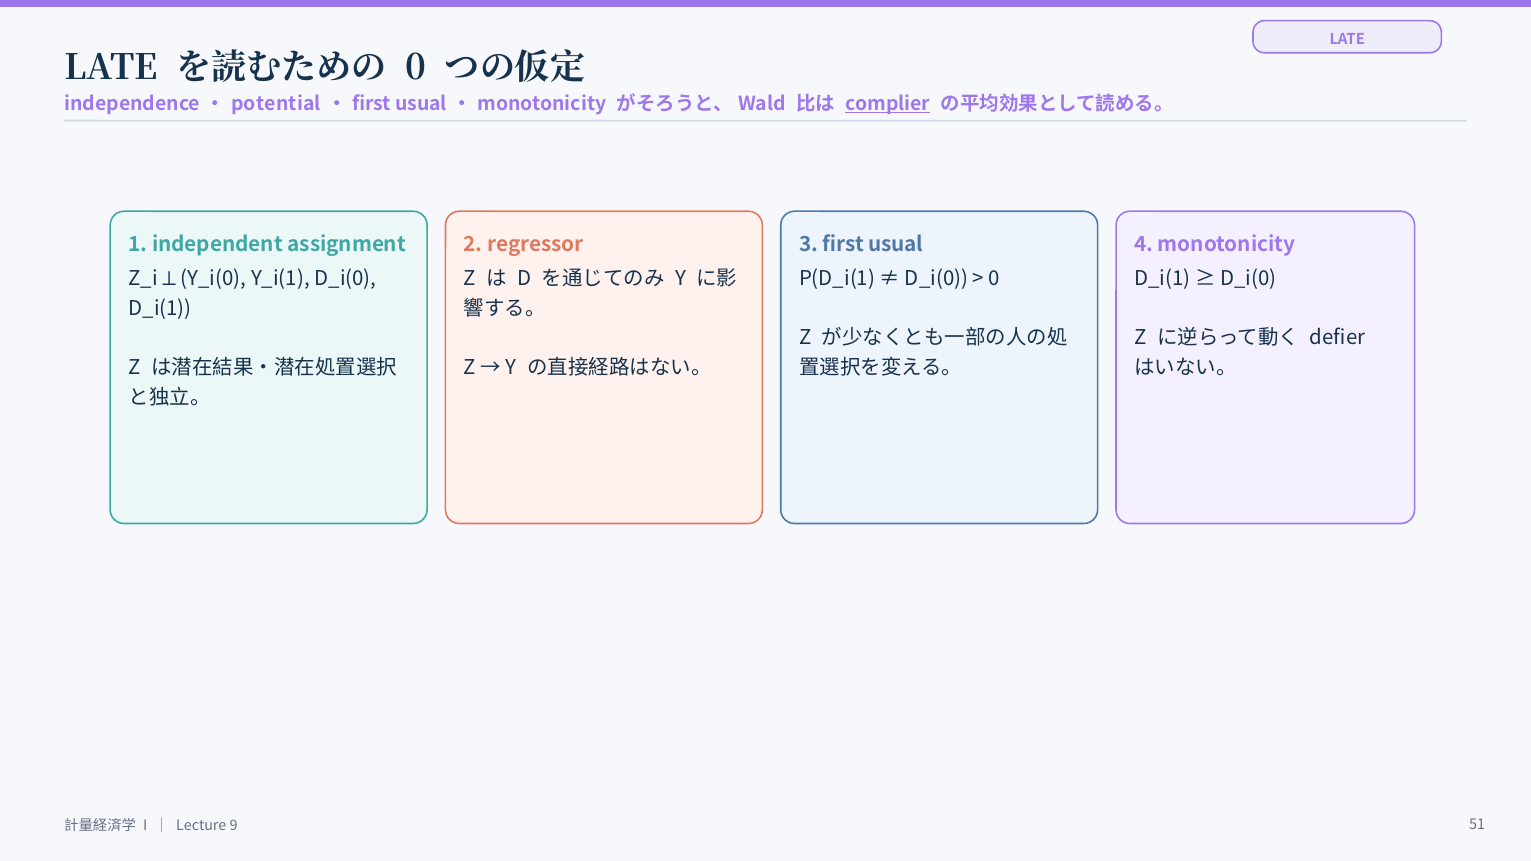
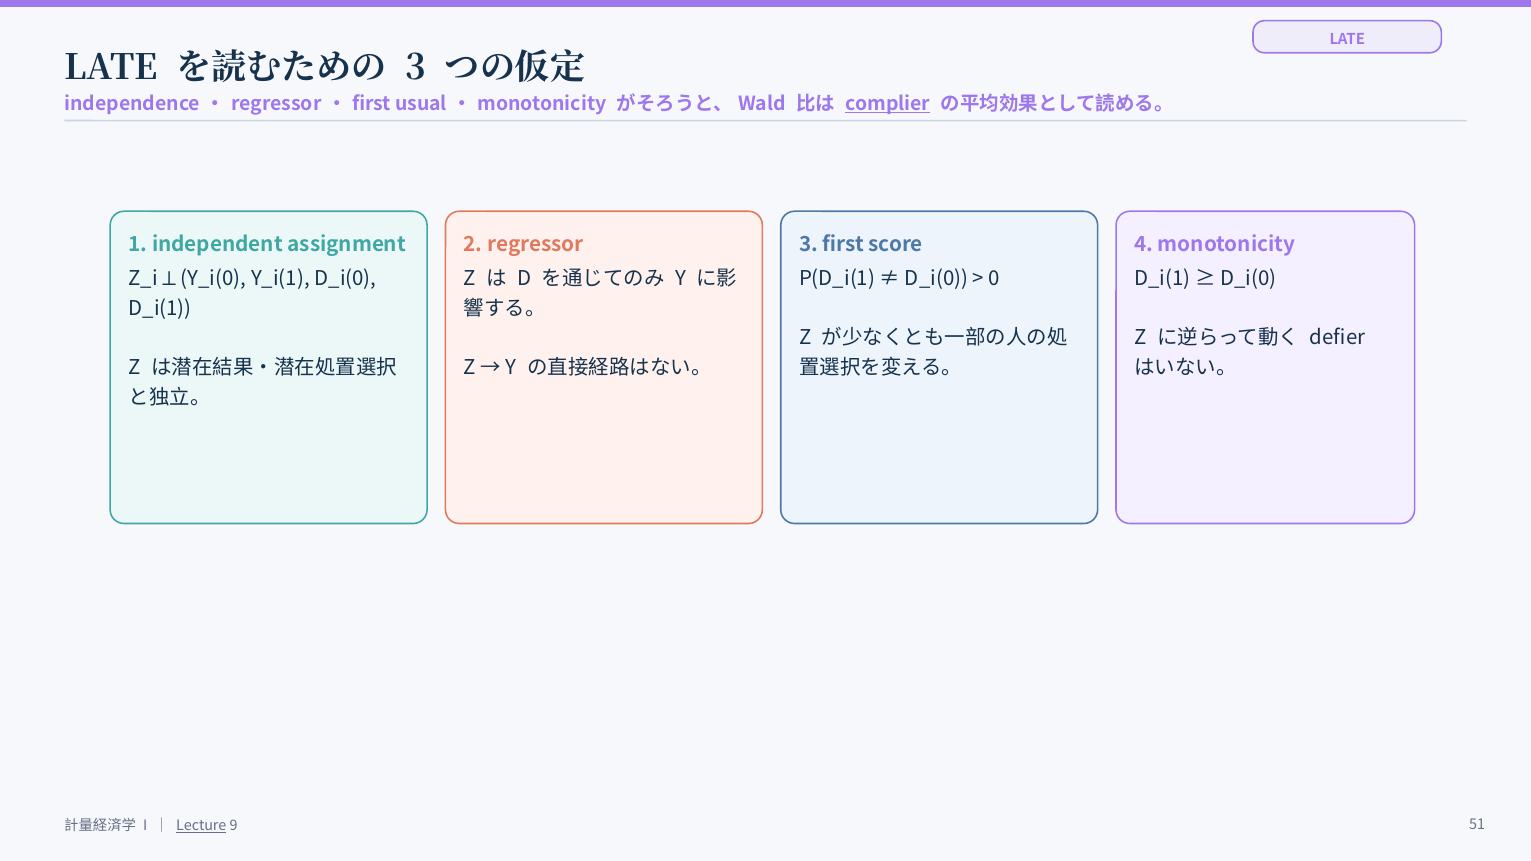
0: 0 -> 3 (416, 68)
potential: potential -> regressor (276, 104)
3 first usual: usual -> score (896, 244)
Lecture underline: none -> present (201, 826)
